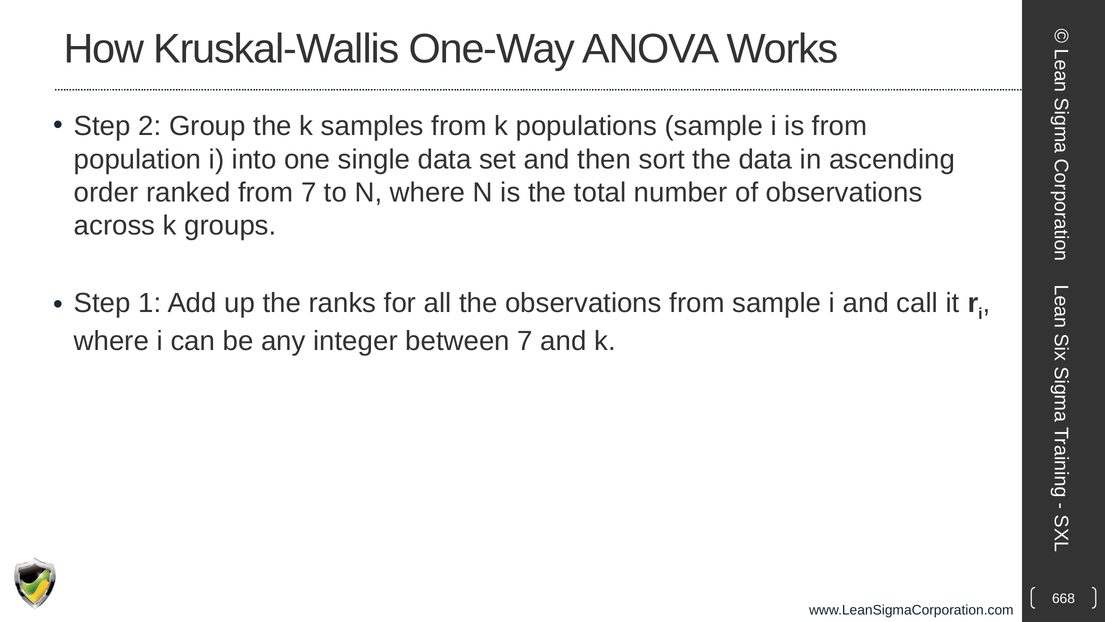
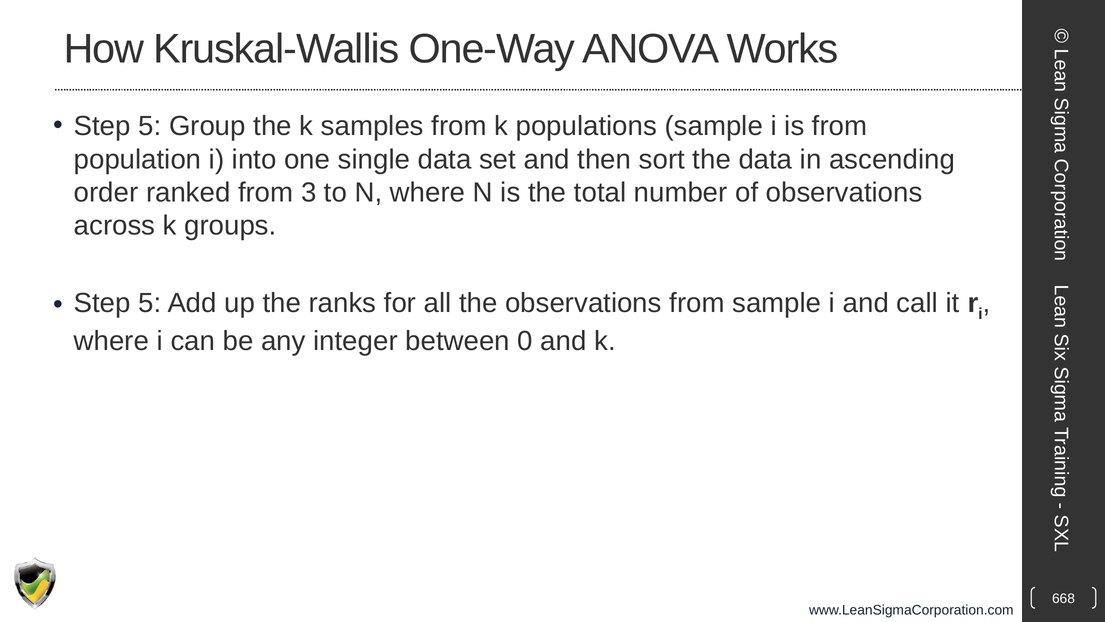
2: 2 -> 5 (150, 126)
from 7: 7 -> 3 (309, 193)
1: 1 -> 5 (150, 303)
between 7: 7 -> 0 (525, 341)
